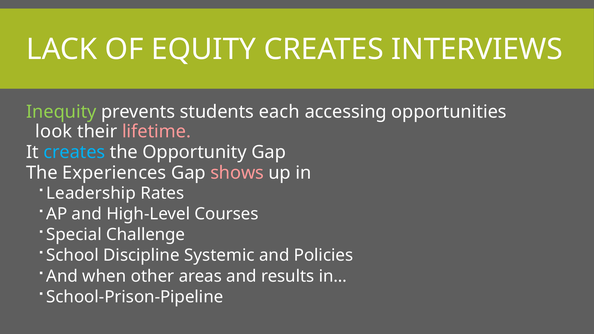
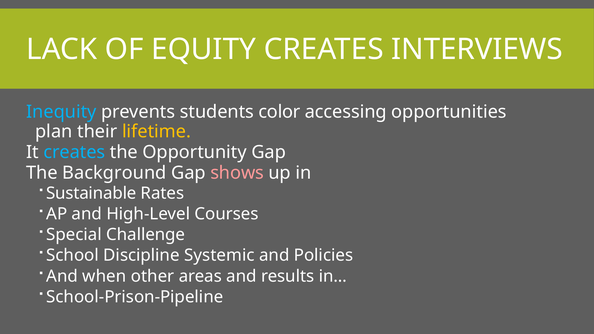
Inequity colour: light green -> light blue (61, 112)
each: each -> color (279, 112)
look: look -> plan (54, 131)
lifetime colour: pink -> yellow (156, 131)
Experiences: Experiences -> Background (114, 173)
Leadership: Leadership -> Sustainable (91, 193)
